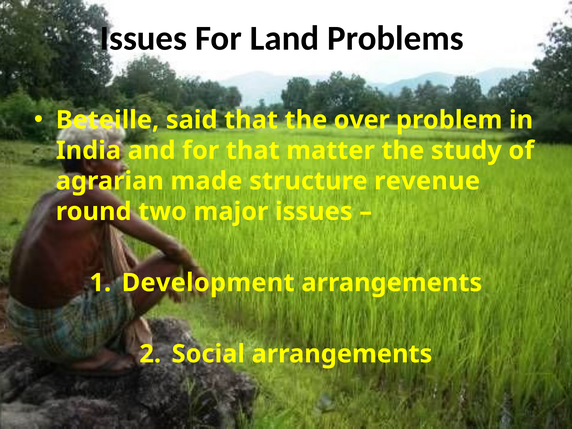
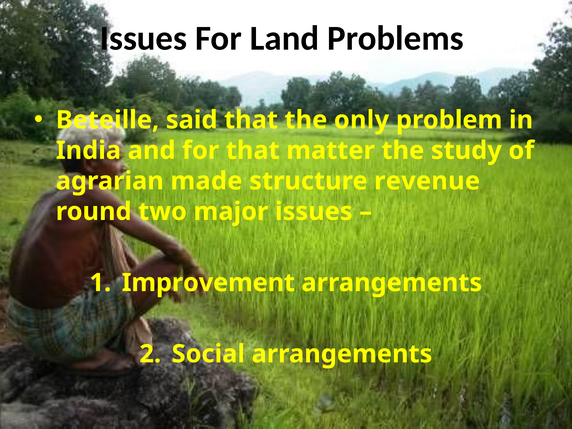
over: over -> only (361, 120)
Development: Development -> Improvement (208, 283)
